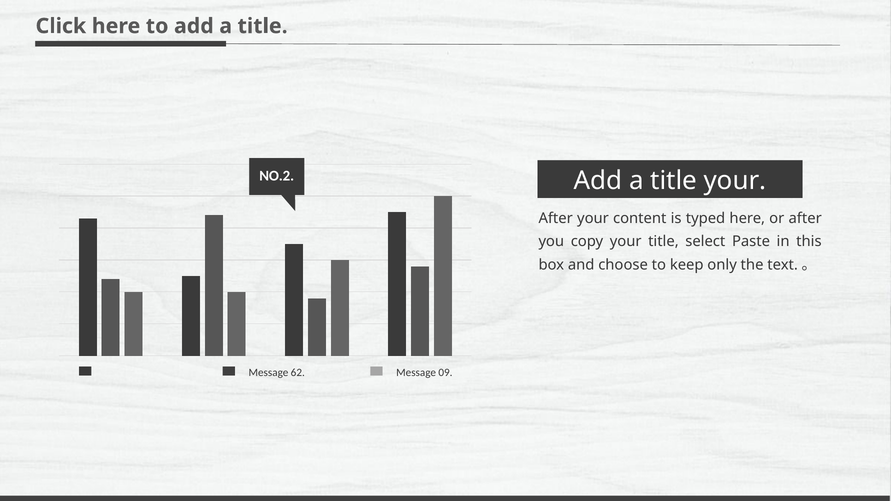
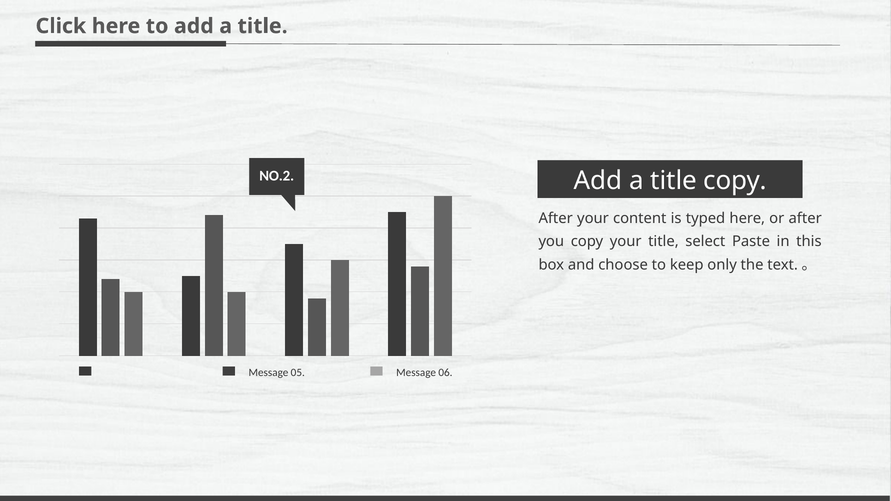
title your: your -> copy (735, 181)
62: 62 -> 05 (298, 373)
09: 09 -> 06 (445, 373)
